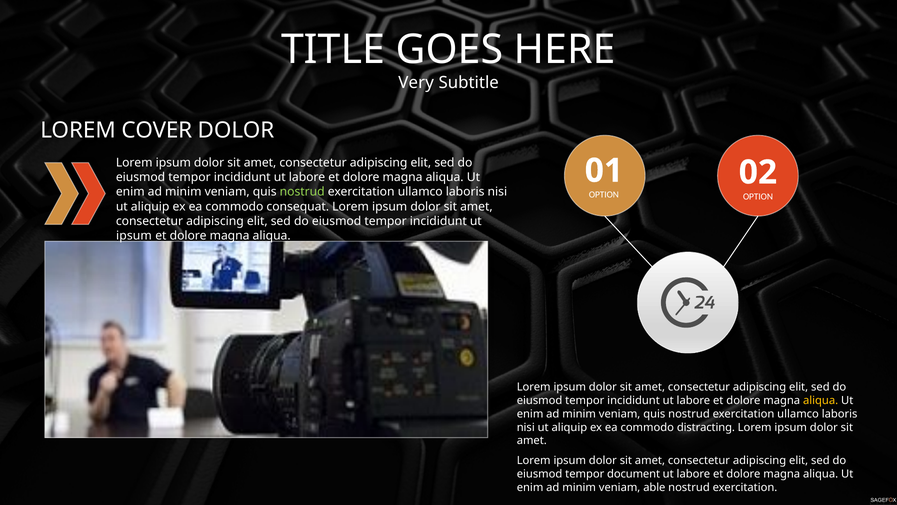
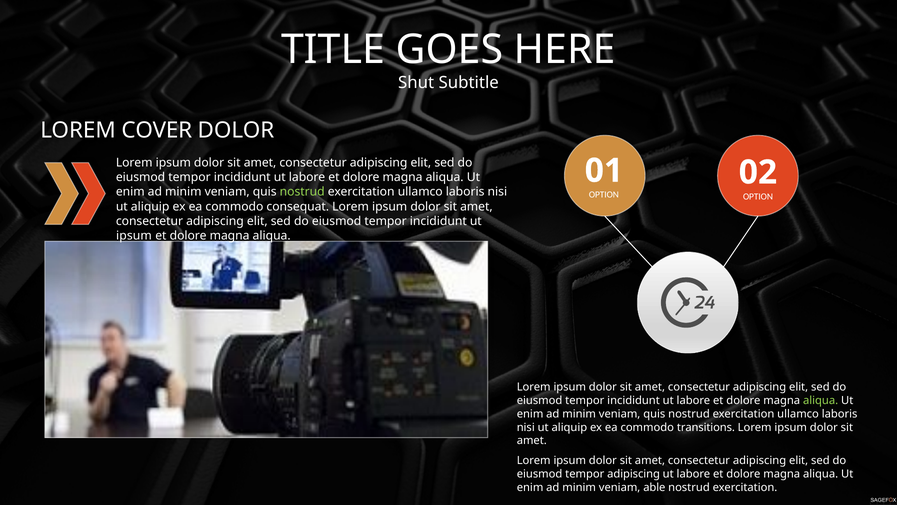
Very: Very -> Shut (416, 83)
aliqua colour: yellow -> light green (821, 400)
distracting: distracting -> transitions (706, 427)
tempor document: document -> adipiscing (634, 473)
